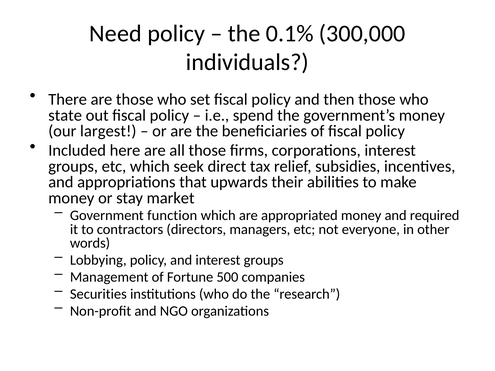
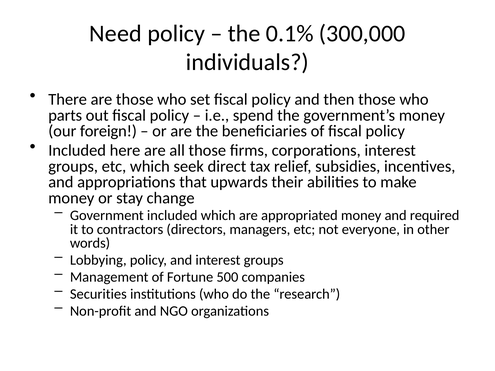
state: state -> parts (65, 115)
largest: largest -> foreign (108, 131)
market: market -> change (171, 198)
Government function: function -> included (172, 216)
